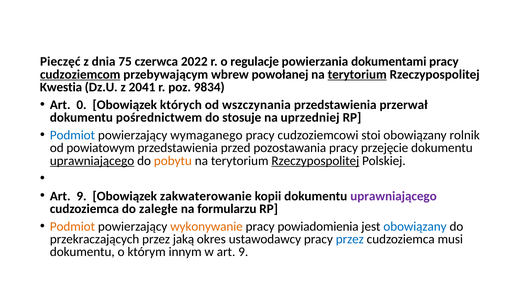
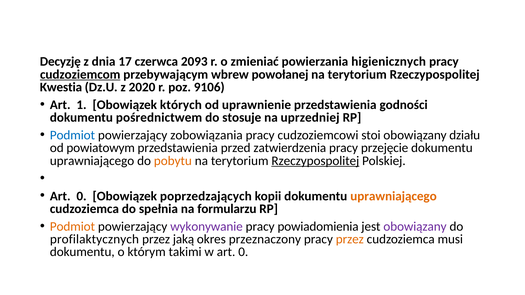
Pieczęć: Pieczęć -> Decyzję (60, 62)
75: 75 -> 17 (125, 62)
2022: 2022 -> 2093 (194, 62)
regulacje: regulacje -> zmieniać (255, 62)
dokumentami: dokumentami -> higienicznych (389, 62)
terytorium underline: present -> none (357, 74)
2041: 2041 -> 2020 (142, 87)
9834: 9834 -> 9106 (209, 87)
0: 0 -> 1 (82, 105)
wszczynania: wszczynania -> uprawnienie (256, 105)
przerwał: przerwał -> godności (404, 105)
wymaganego: wymaganego -> zobowiązania (206, 135)
rolnik: rolnik -> działu (465, 135)
pozostawania: pozostawania -> zatwierdzenia (290, 148)
uprawniającego underline: present -> none (92, 161)
9: 9 -> 0 (82, 196)
zakwaterowanie: zakwaterowanie -> poprzedzających (206, 196)
uprawniającego colour: purple -> orange (394, 196)
zaległe: zaległe -> spełnia (158, 209)
wykonywanie colour: orange -> purple (206, 227)
obowiązany colour: blue -> purple (415, 227)
przekraczających: przekraczających -> profilaktycznych (94, 239)
ustawodawcy: ustawodawcy -> przeznaczony (265, 239)
przez colour: blue -> orange (350, 239)
innym: innym -> takimi (185, 252)
w art 9: 9 -> 0 (243, 252)
